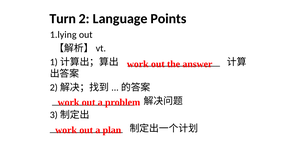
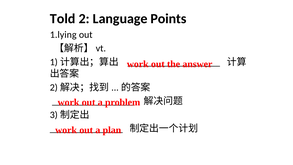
Turn: Turn -> Told (63, 19)
